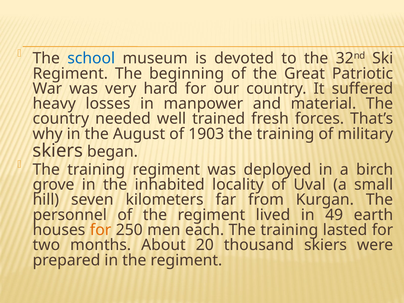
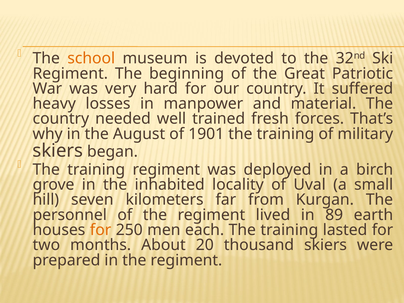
school colour: blue -> orange (91, 58)
1903: 1903 -> 1901 (206, 134)
49: 49 -> 89 (334, 215)
